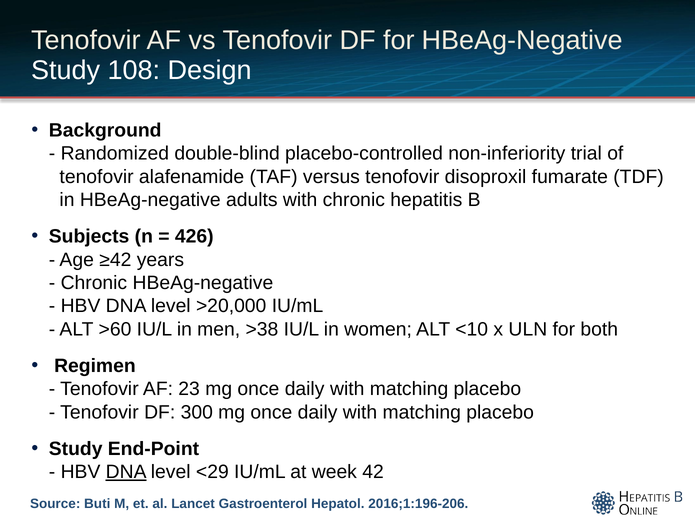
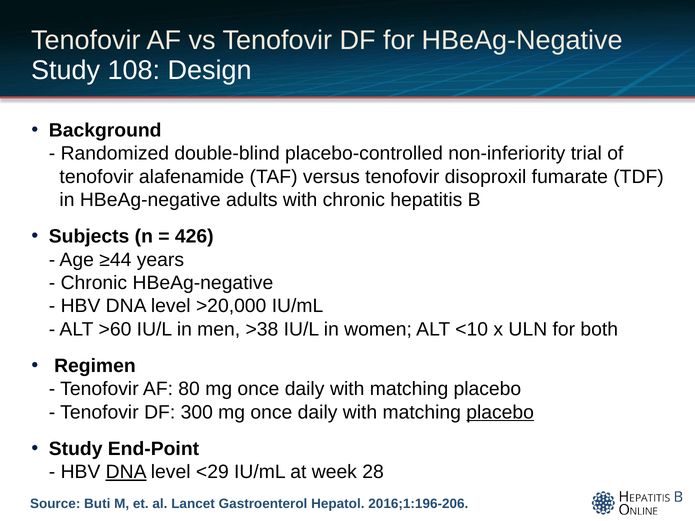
≥42: ≥42 -> ≥44 (115, 260)
23: 23 -> 80 (189, 389)
placebo underline: none -> present (500, 412)
42: 42 -> 28 (373, 472)
